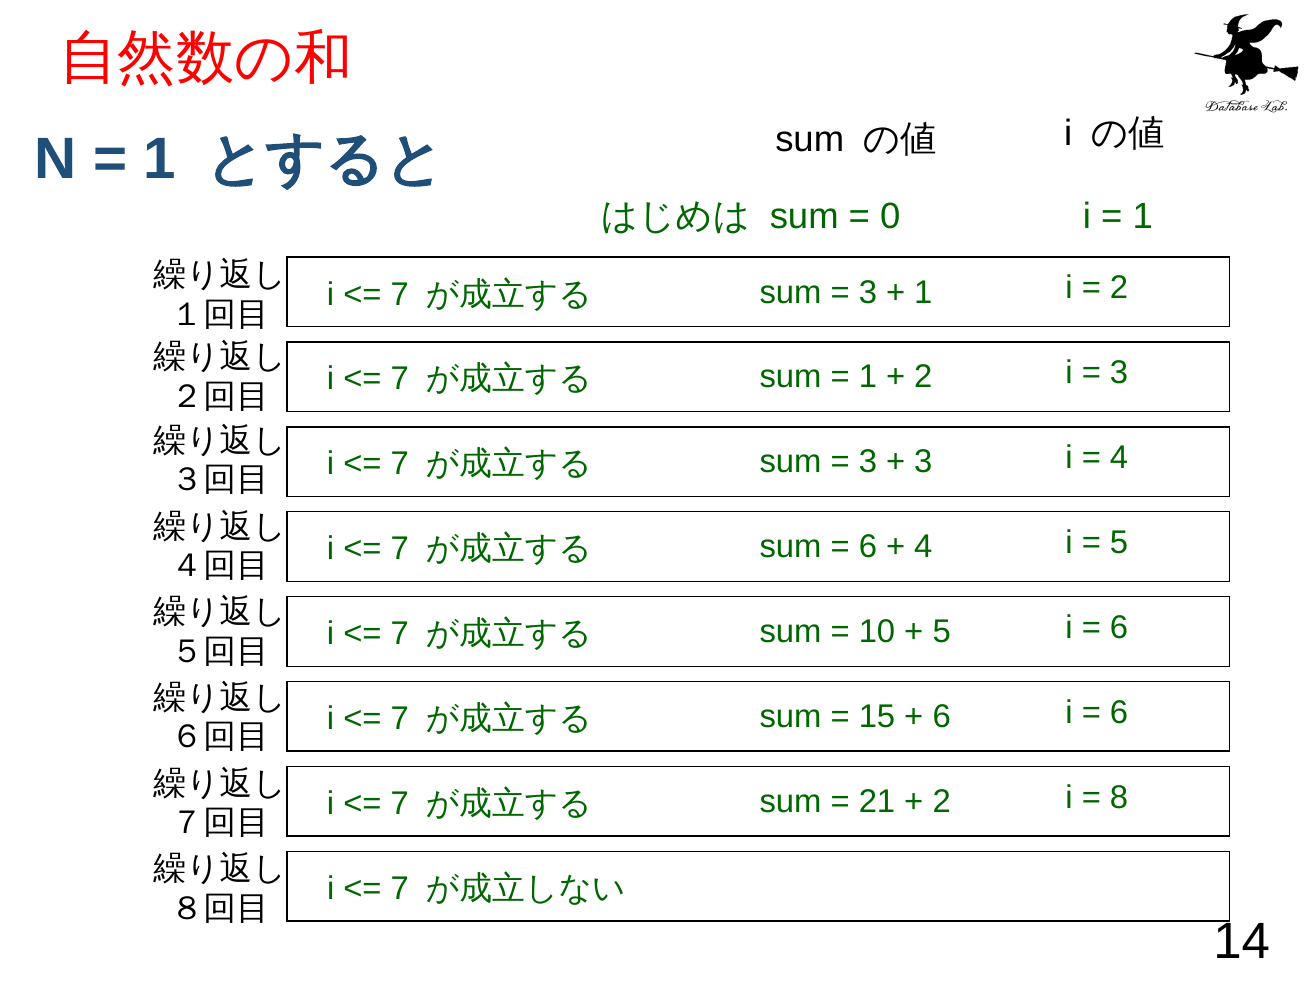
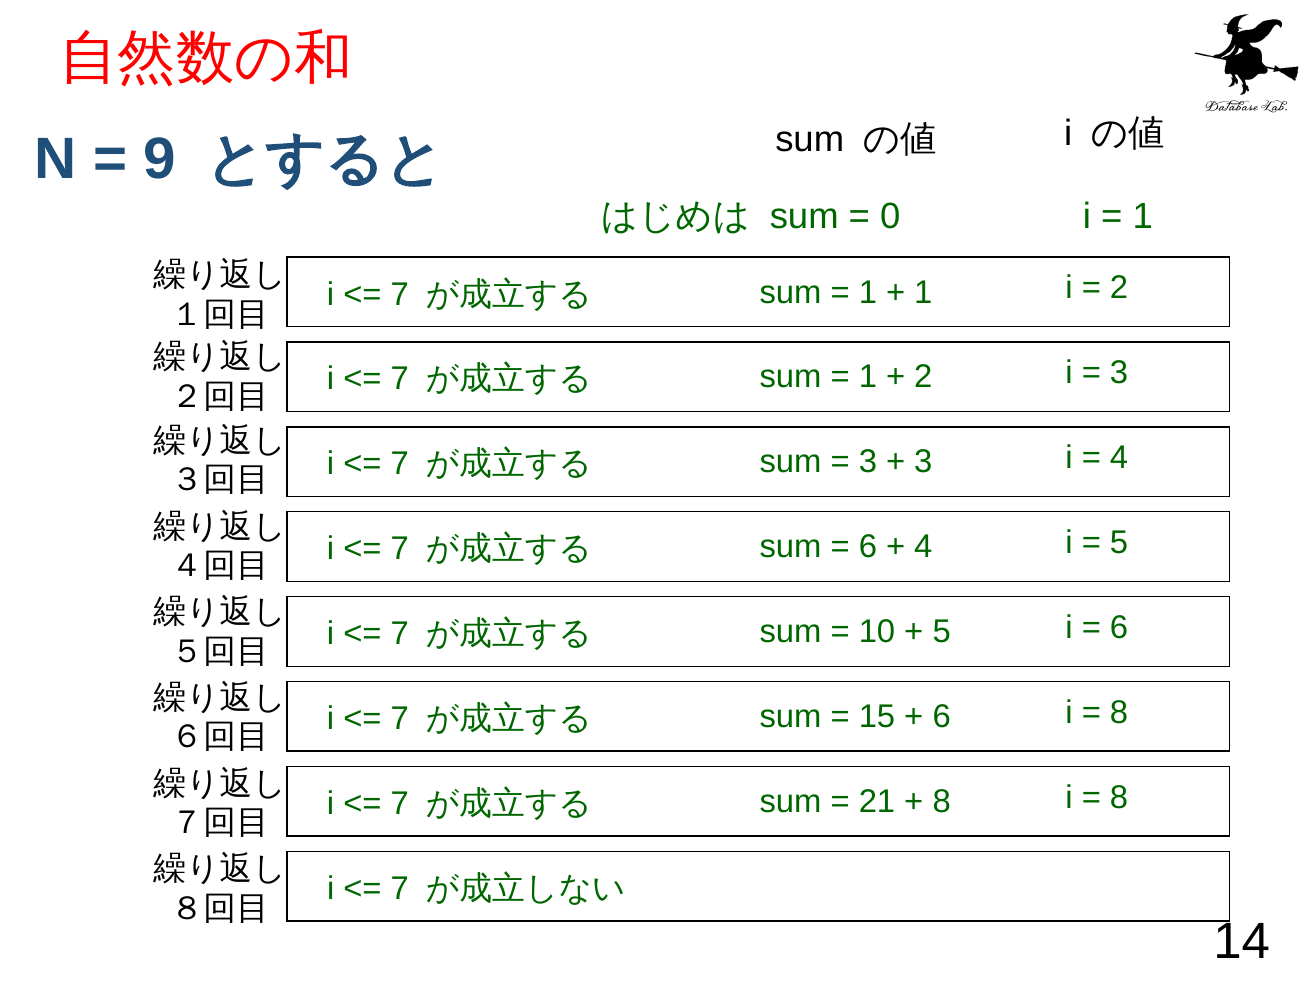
1: 1 -> 9 (160, 159)
3: 3 -> 1 (868, 292)
6: 6 -> 8 (1119, 713)
2: 2 -> 8 (942, 802)
